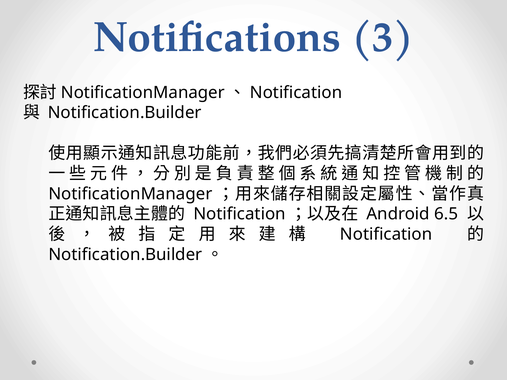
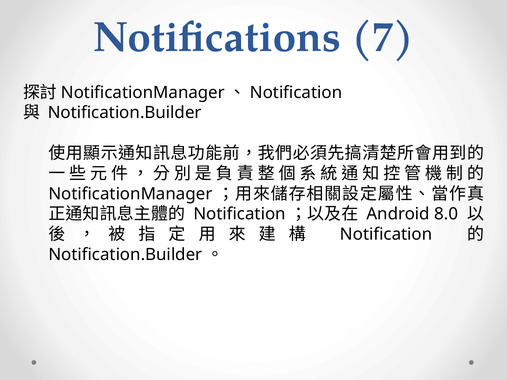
3: 3 -> 7 (383, 37)
6.5: 6.5 -> 8.0 (446, 214)
